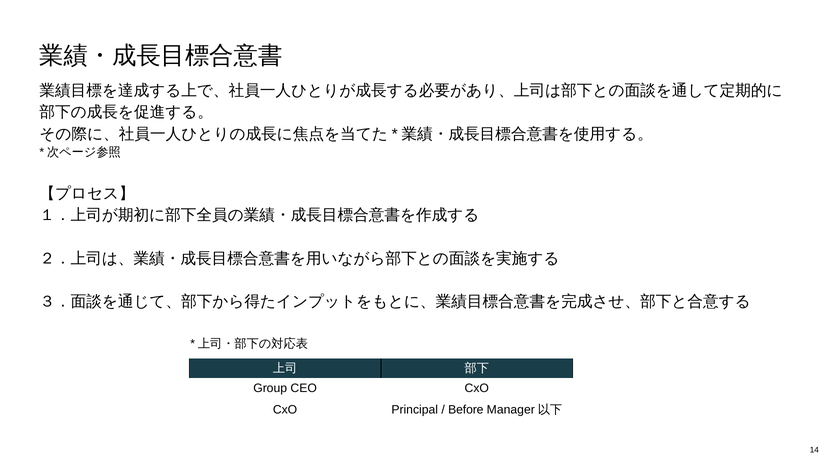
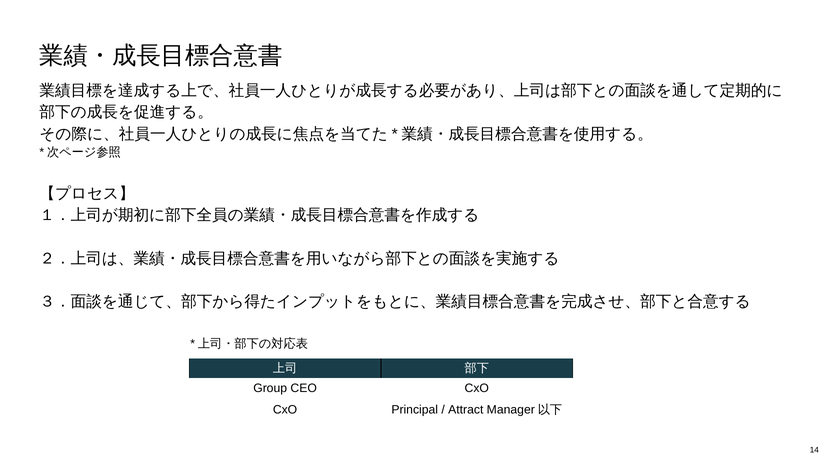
Before: Before -> Attract (466, 410)
